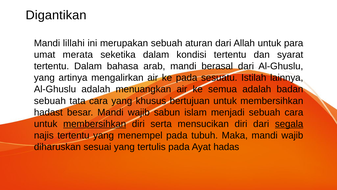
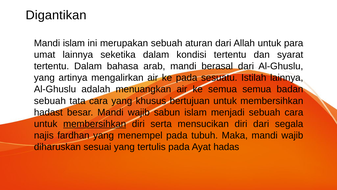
Mandi lillahi: lillahi -> islam (74, 43)
umat merata: merata -> lainnya (78, 55)
semua adalah: adalah -> semua (257, 89)
segala underline: present -> none (289, 124)
najis tertentu: tertentu -> fardhan (73, 135)
